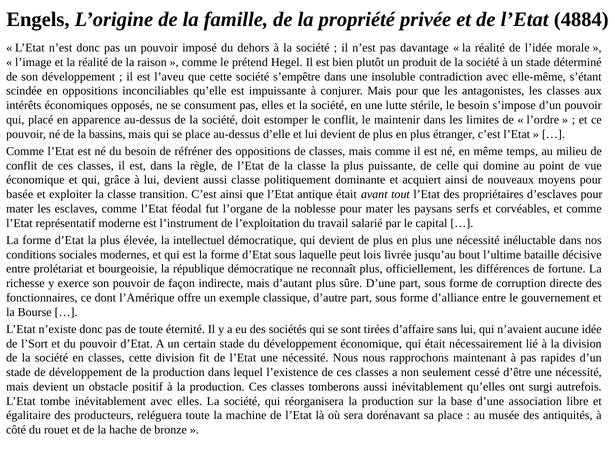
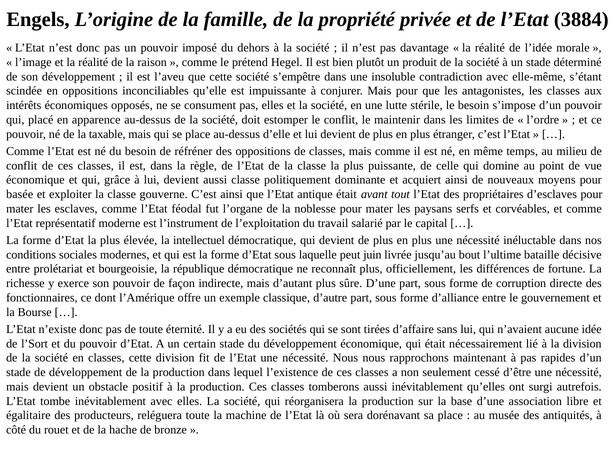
4884: 4884 -> 3884 (581, 20)
bassins: bassins -> taxable (107, 134)
transition: transition -> gouverne (164, 194)
lois: lois -> juin (372, 255)
